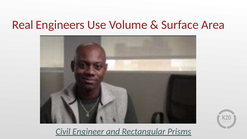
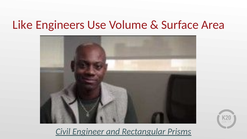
Real: Real -> Like (23, 25)
